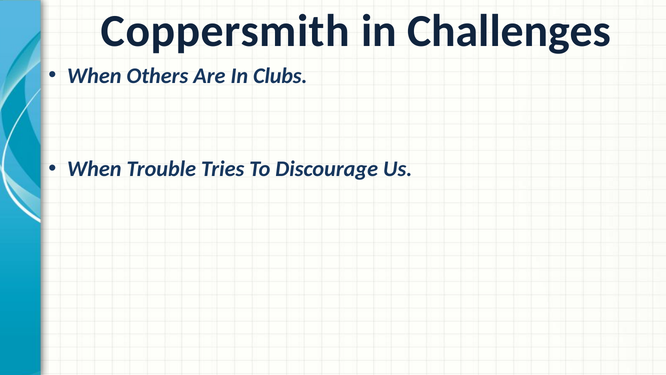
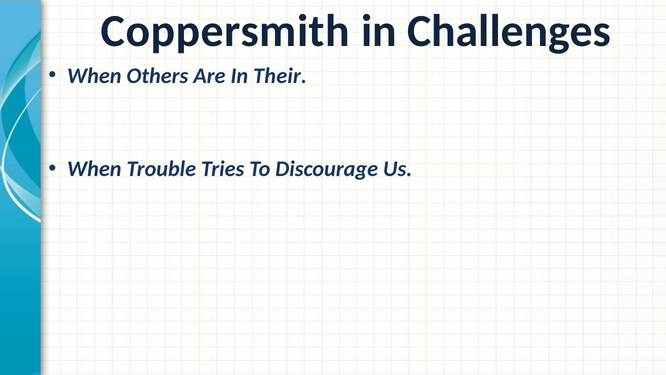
Clubs: Clubs -> Their (280, 76)
